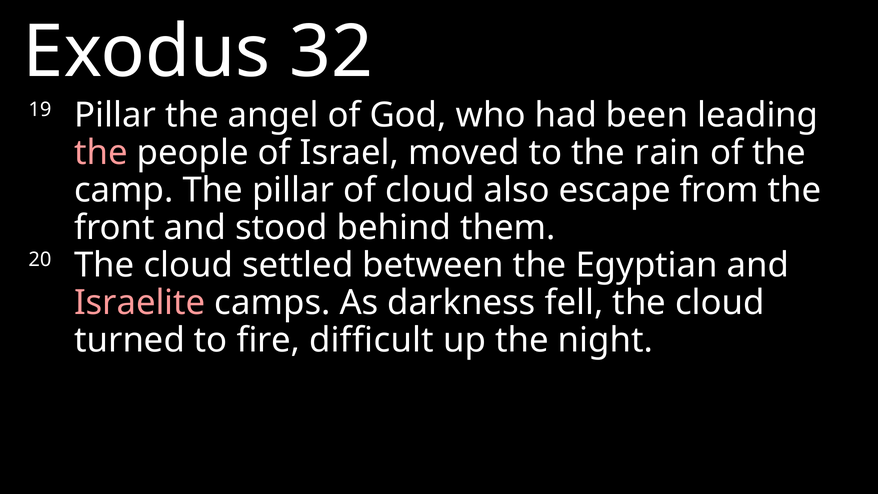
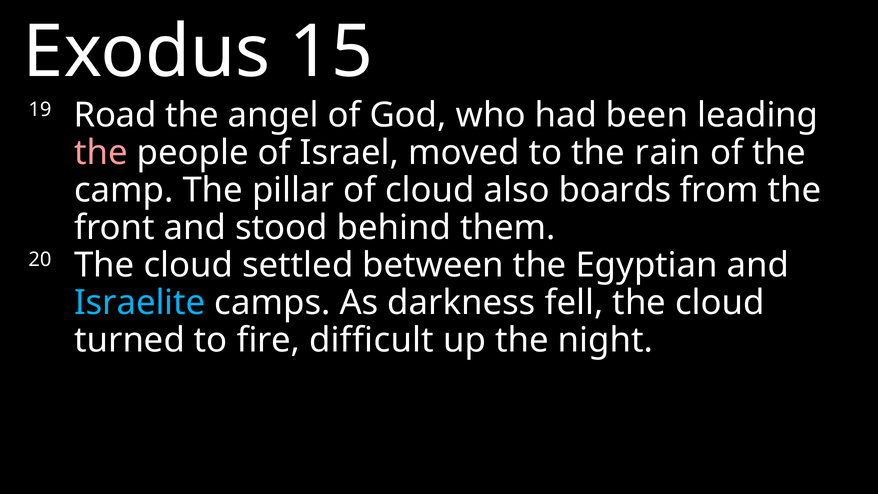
32: 32 -> 15 (331, 52)
19 Pillar: Pillar -> Road (115, 115)
escape: escape -> boards (615, 190)
Israelite colour: pink -> light blue (140, 303)
